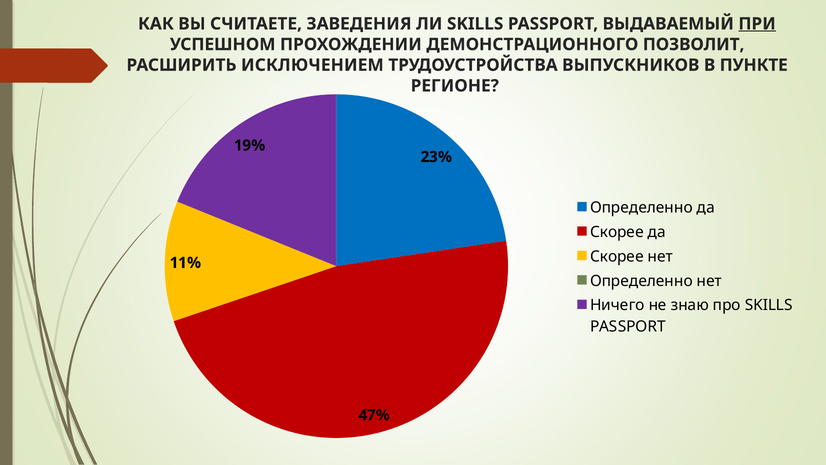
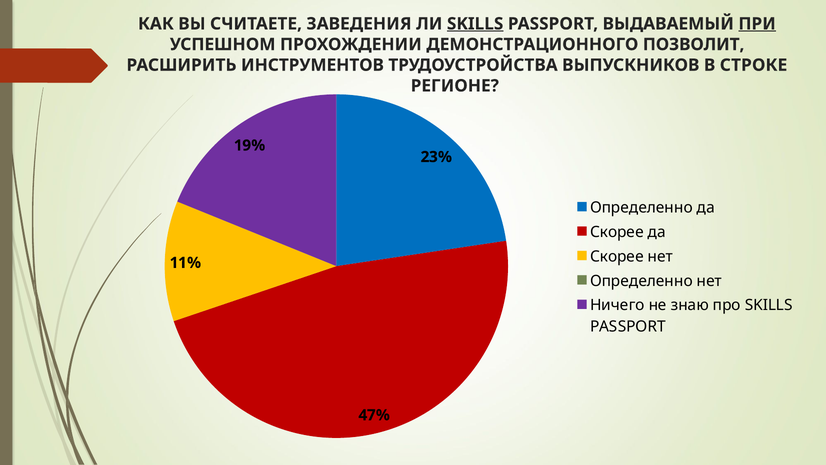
SKILLS underline: none -> present (475, 24)
ИСКЛЮЧЕНИЕМ: ИСКЛЮЧЕНИЕМ -> ИНСТРУМЕНТОВ (312, 65)
ПУНКТЕ: ПУНКТЕ -> СТРОКЕ (754, 65)
